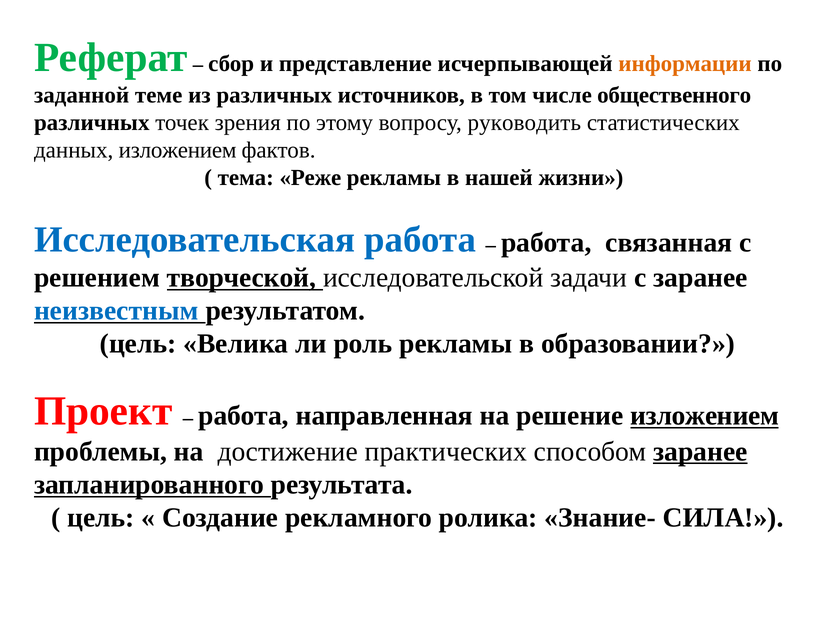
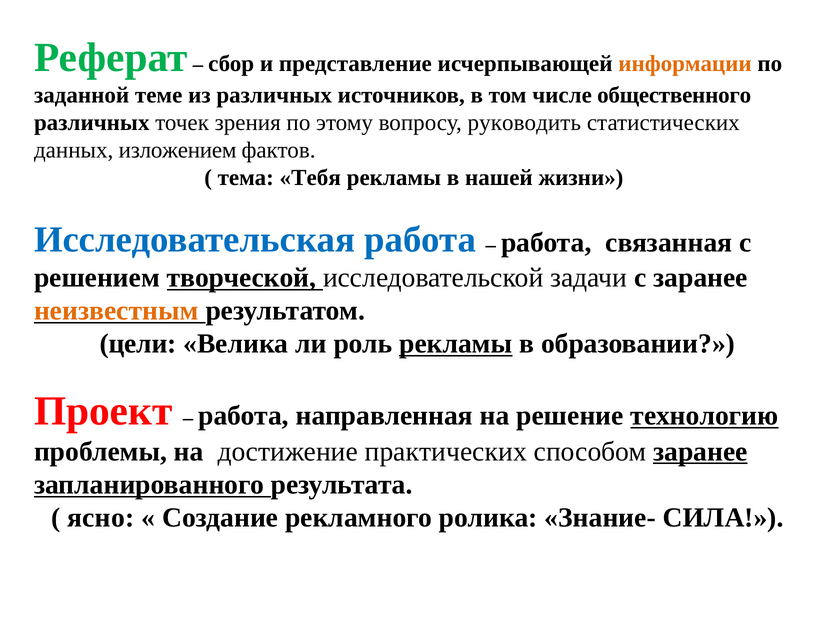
Реже: Реже -> Тебя (310, 178)
неизвестным colour: blue -> orange (116, 311)
цель: цель -> цели (138, 344)
рекламы underline: none -> present (456, 344)
решение изложением: изложением -> технологию (704, 416)
цель: цель -> ясно (101, 518)
